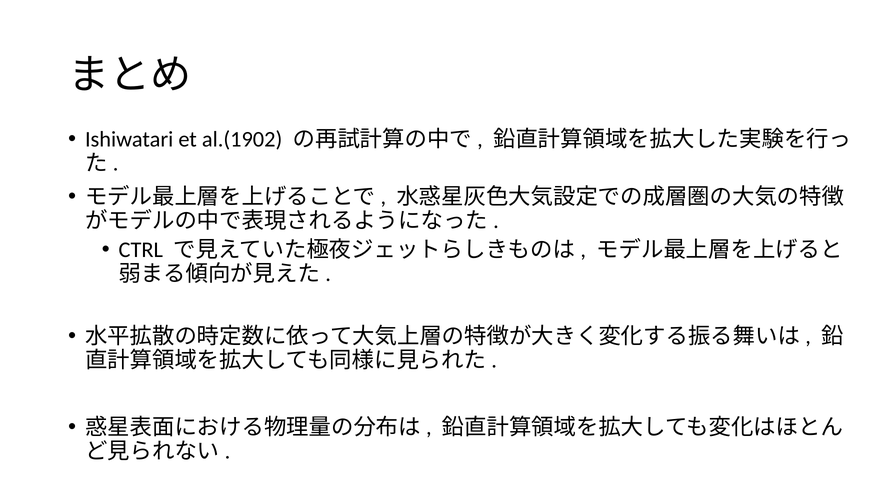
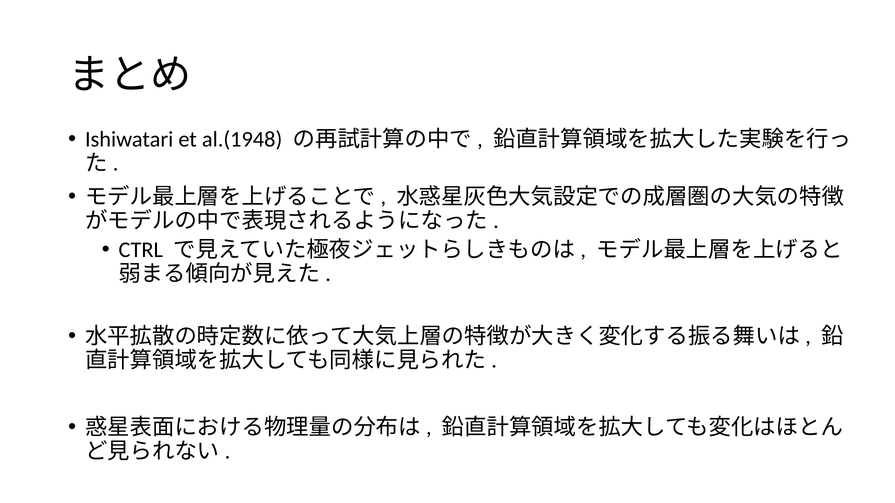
al.(1902: al.(1902 -> al.(1948 (242, 139)
